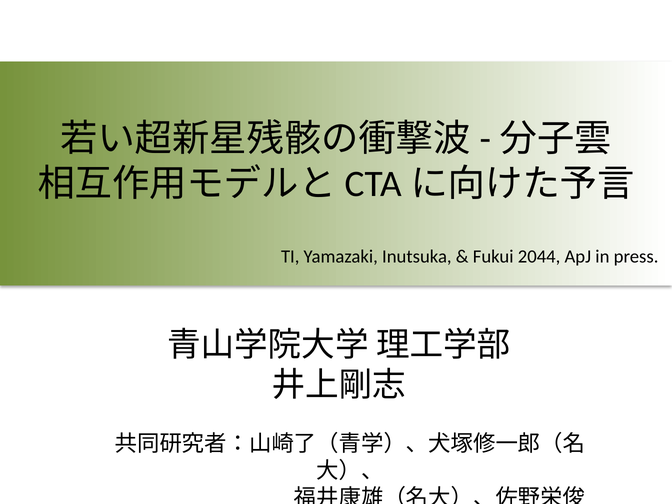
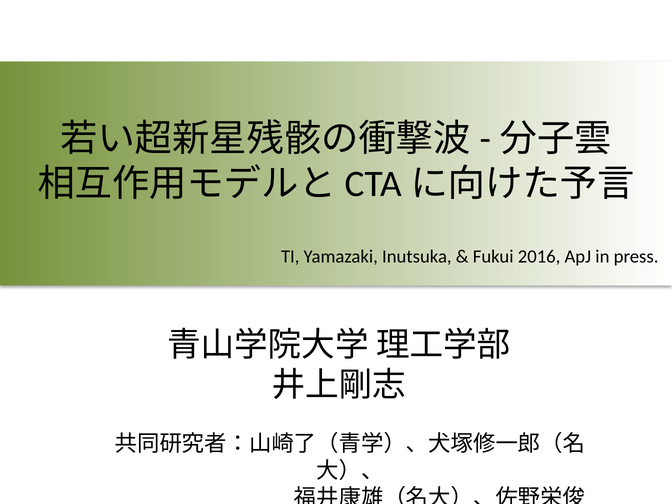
2044: 2044 -> 2016 (539, 257)
